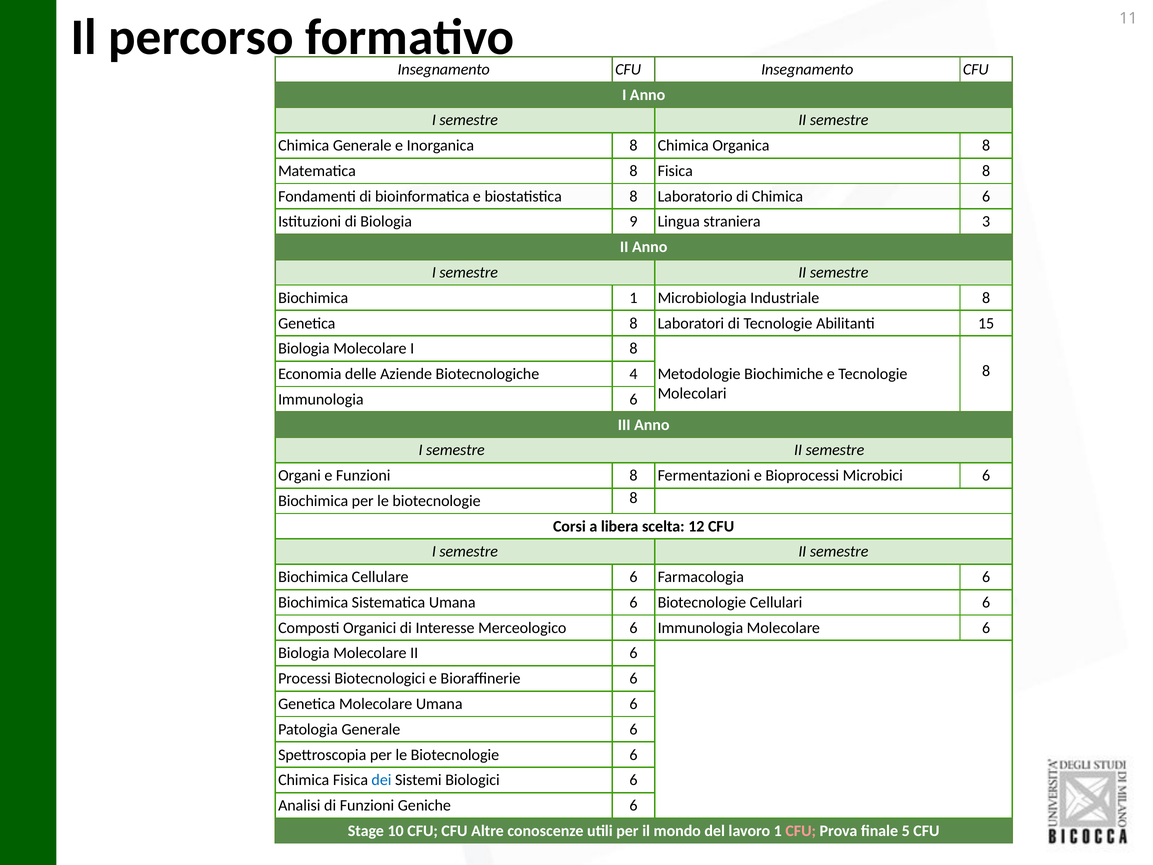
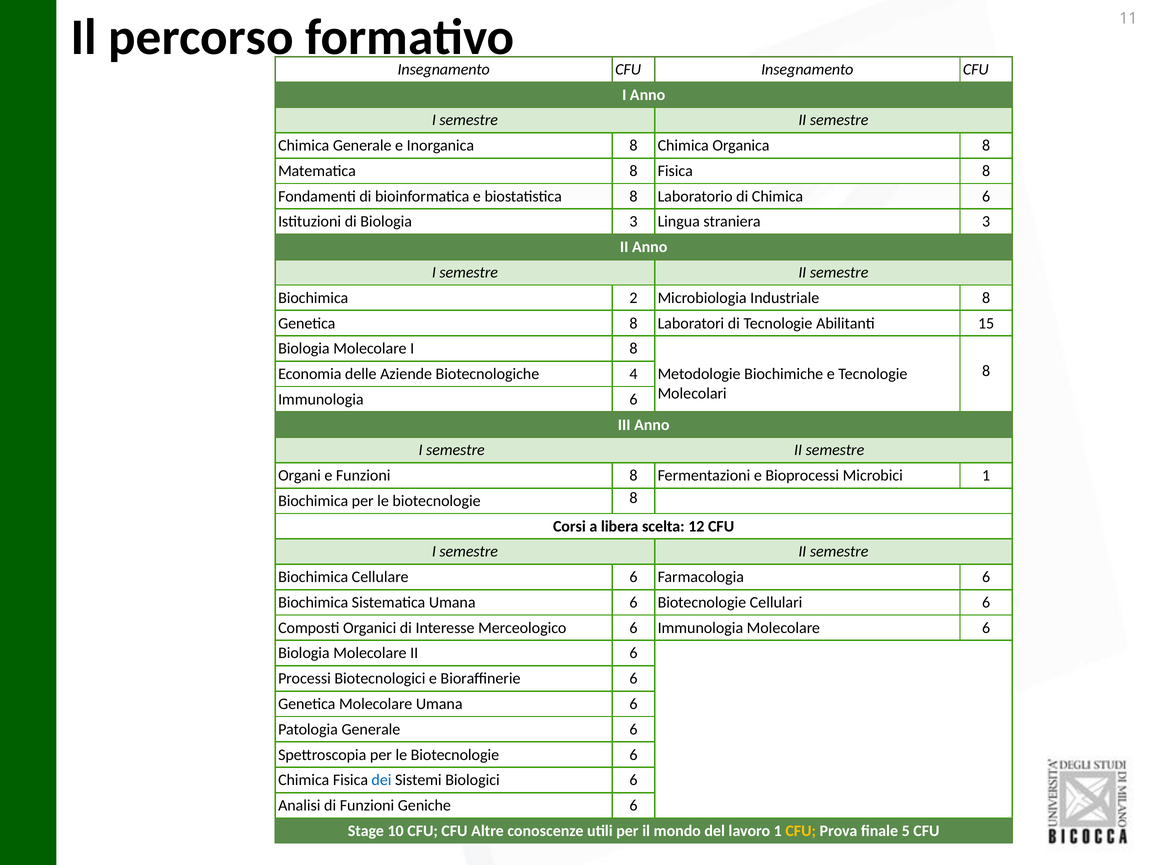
Biologia 9: 9 -> 3 (634, 222)
Biochimica 1: 1 -> 2 (634, 298)
Microbici 6: 6 -> 1 (986, 475)
CFU colour: pink -> yellow (801, 831)
